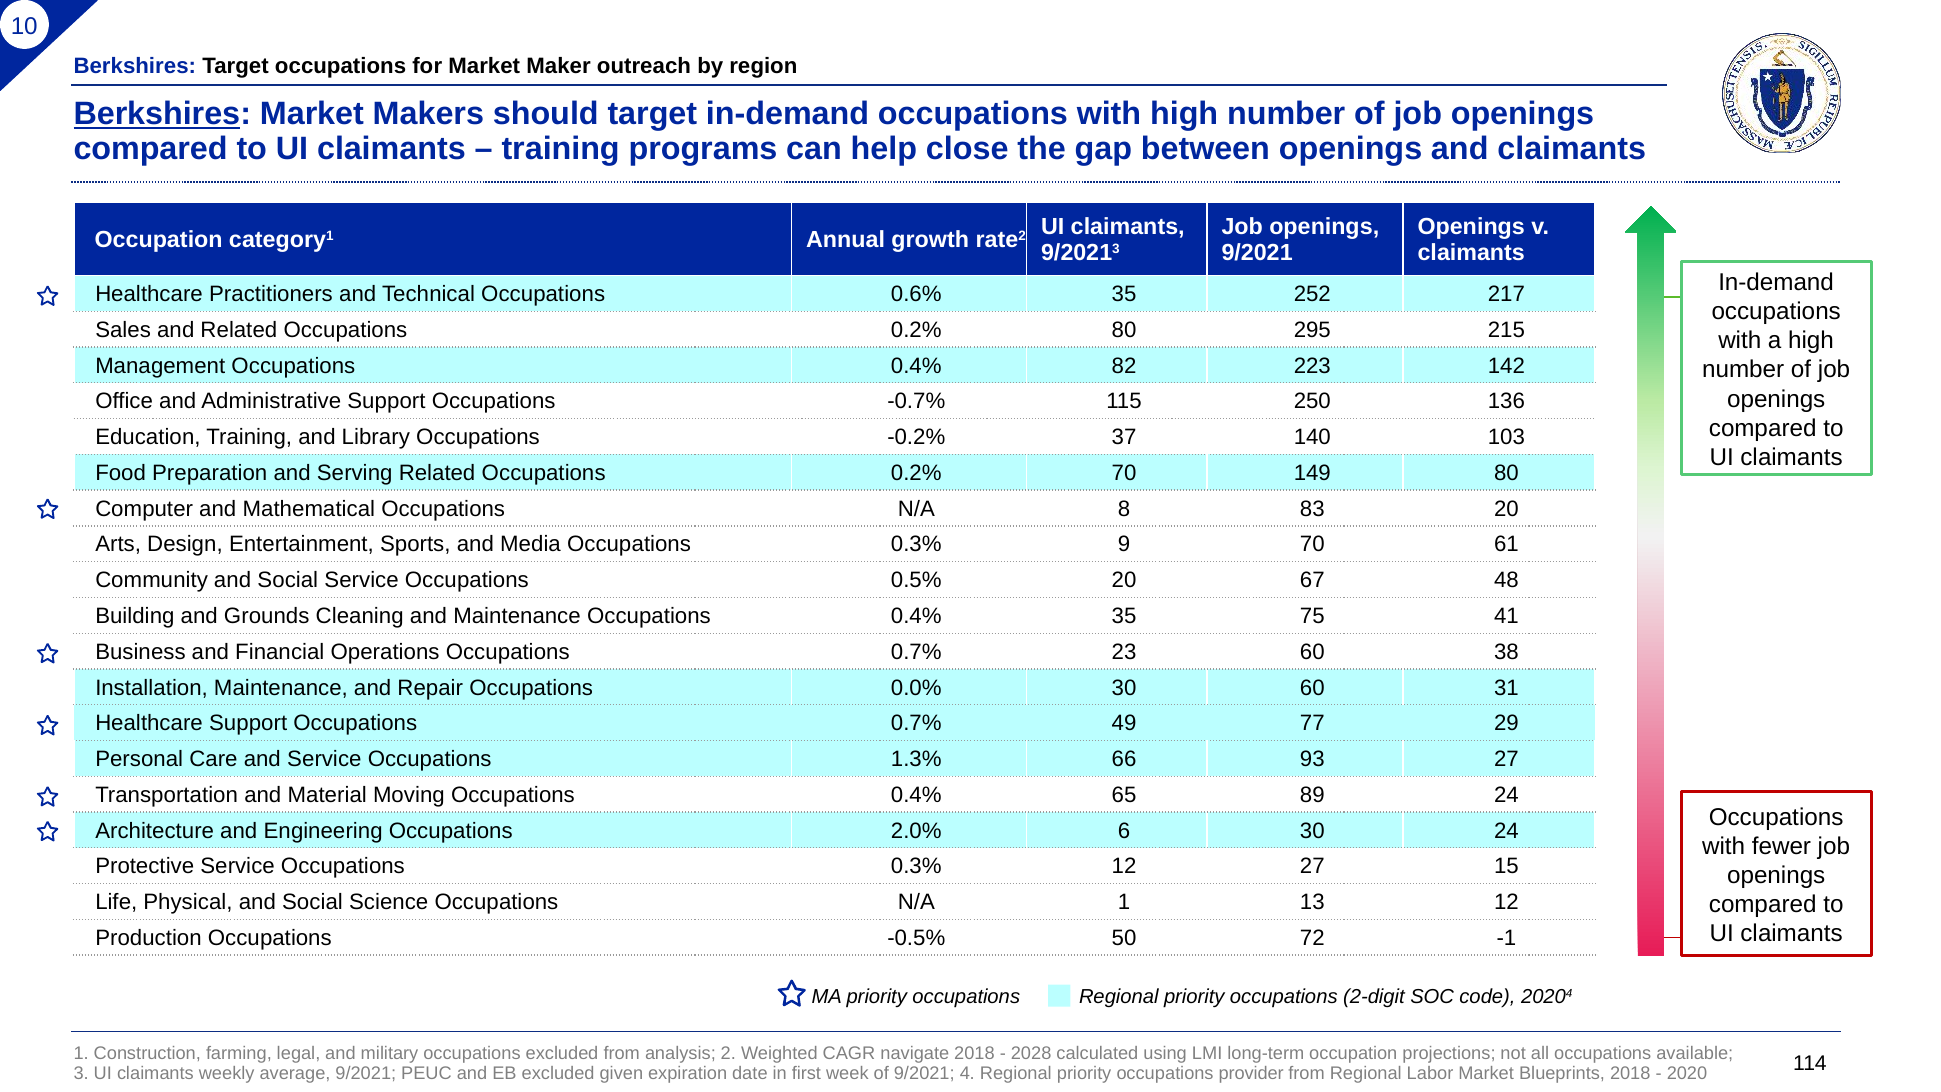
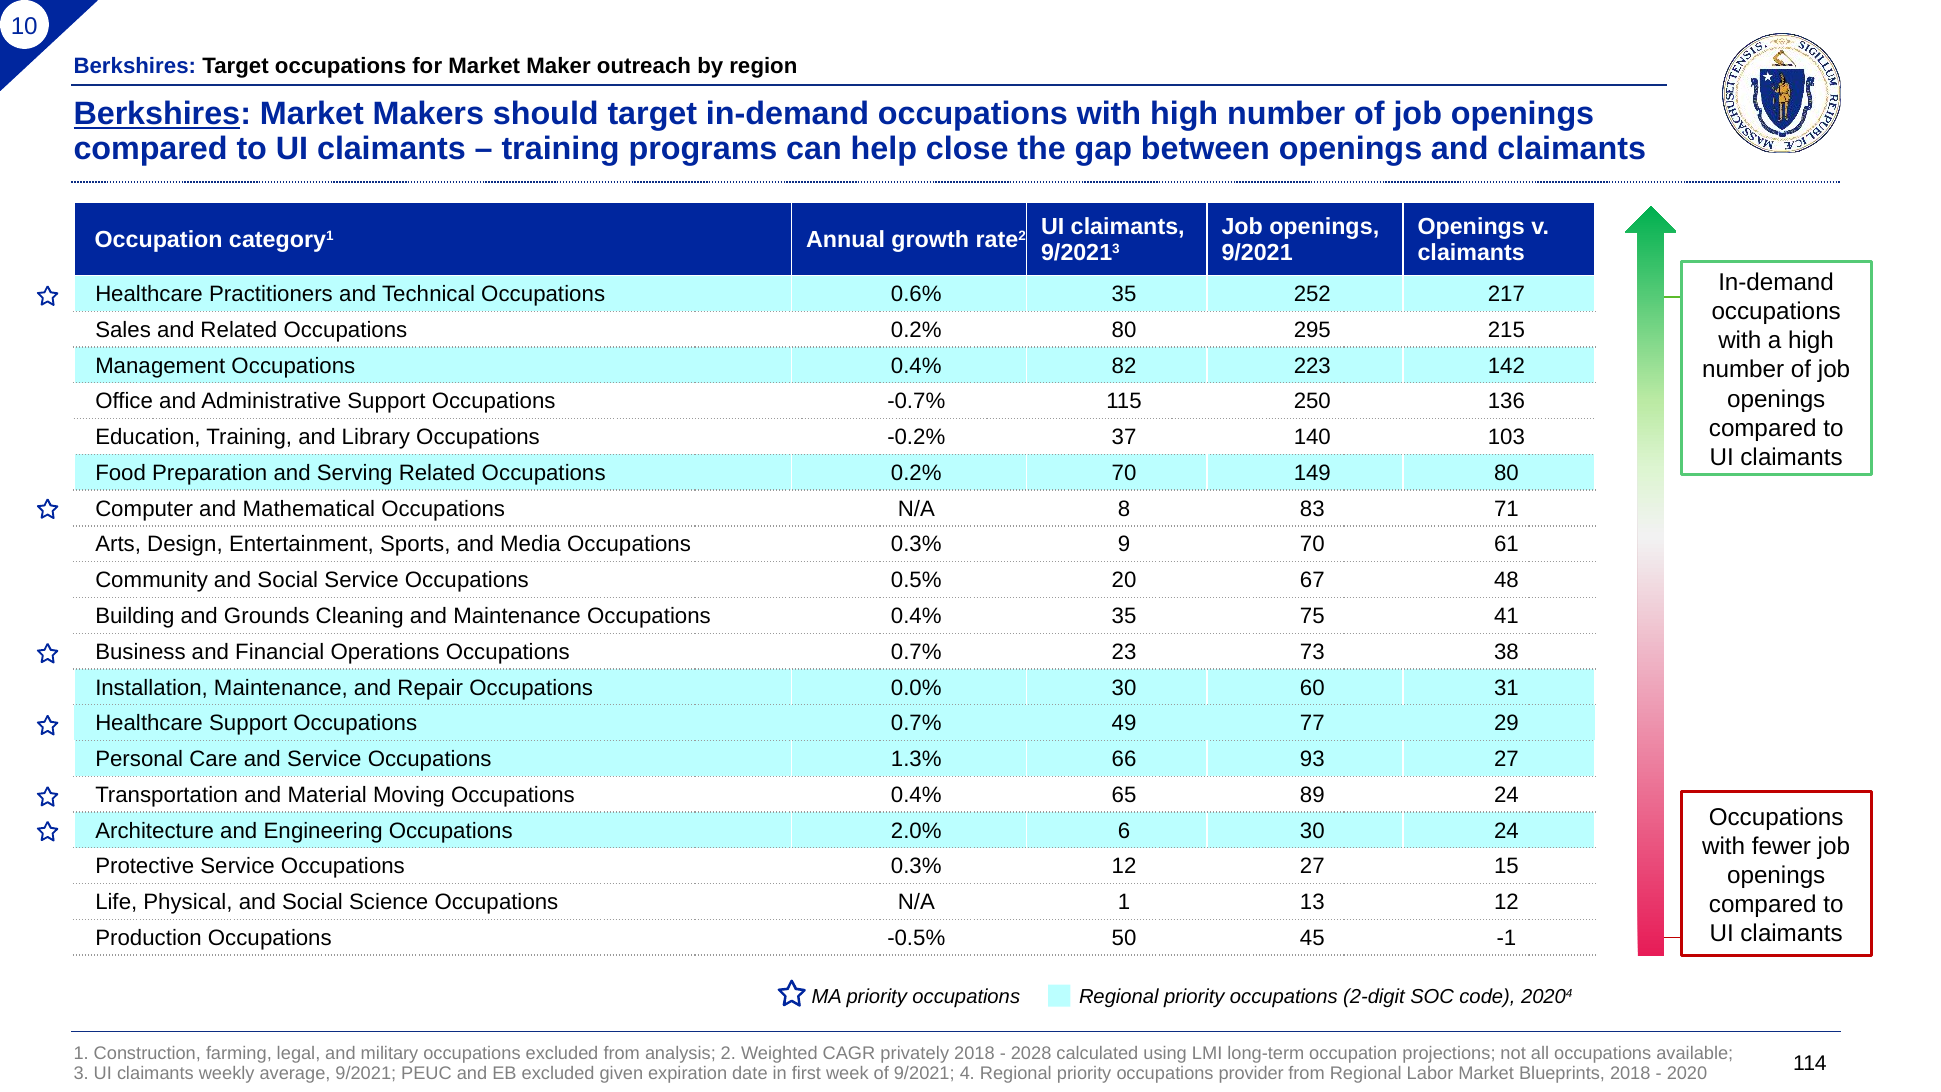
83 20: 20 -> 71 (1506, 509)
23 60: 60 -> 73 (1312, 652)
72: 72 -> 45 (1312, 938)
navigate: navigate -> privately (915, 1053)
